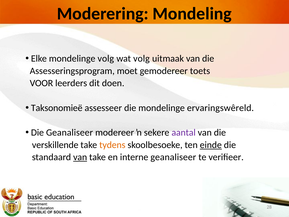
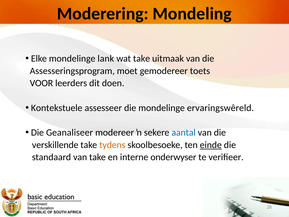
mondelinge volg: volg -> lank (106, 58)
wat volg: volg -> take (142, 58)
Taksonomieë: Taksonomieë -> Kontekstuele (57, 108)
aantal colour: purple -> blue (184, 132)
van underline: present -> none (80, 157)
interne geanaliseer: geanaliseer -> onderwyser (173, 157)
